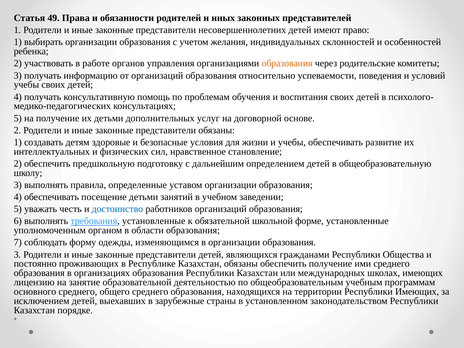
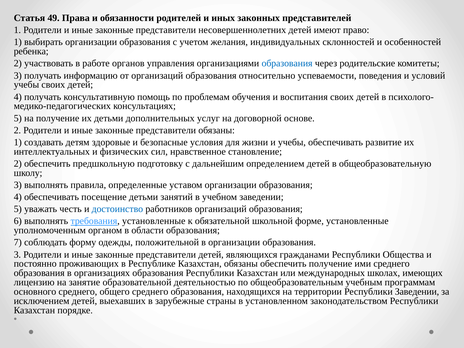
образования colour: orange -> blue (287, 63)
изменяющимся: изменяющимся -> положительной (167, 242)
Республики Имеющих: Имеющих -> Заведении (417, 292)
